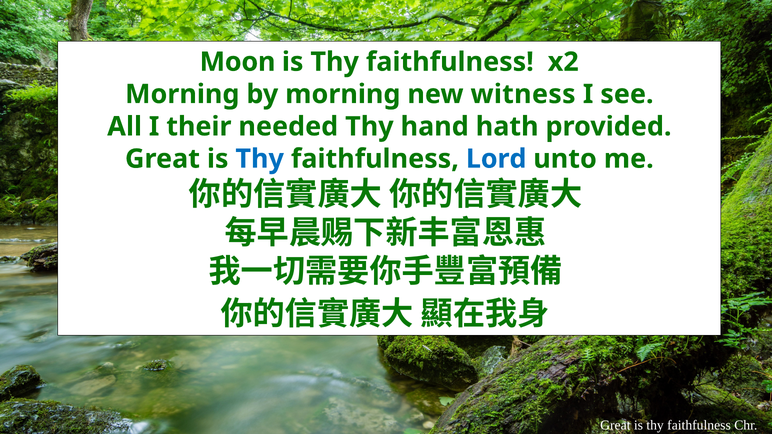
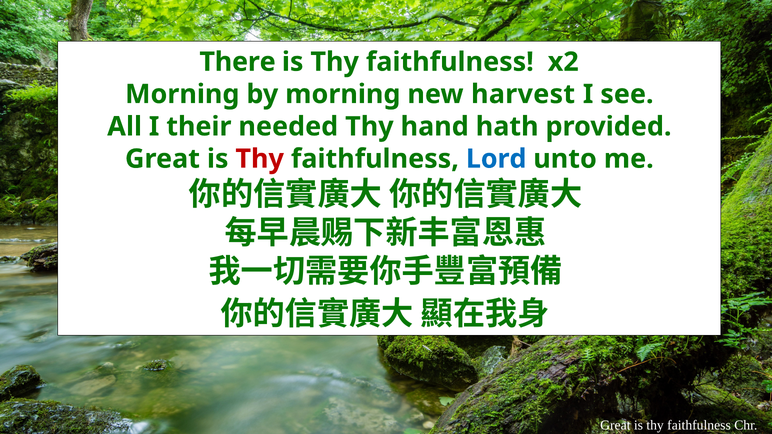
Moon: Moon -> There (238, 62)
witness: witness -> harvest (523, 94)
Thy colour: blue -> red (260, 159)
